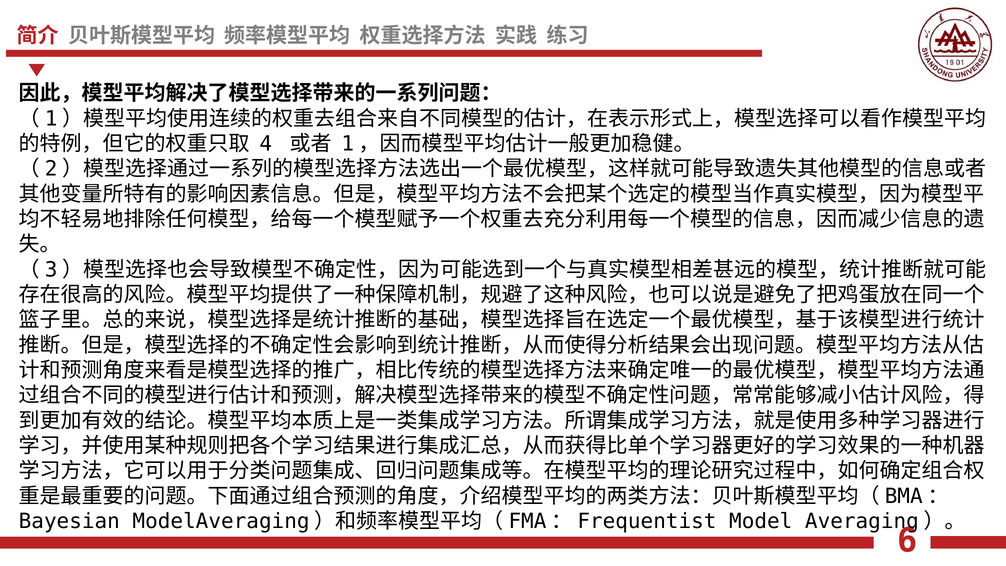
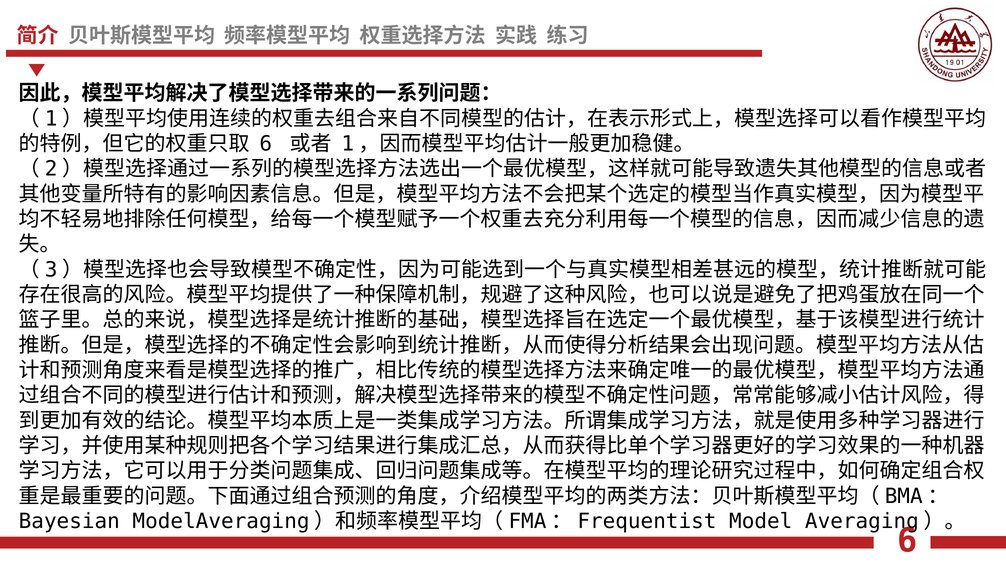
4: 4 -> 6 (266, 144)
